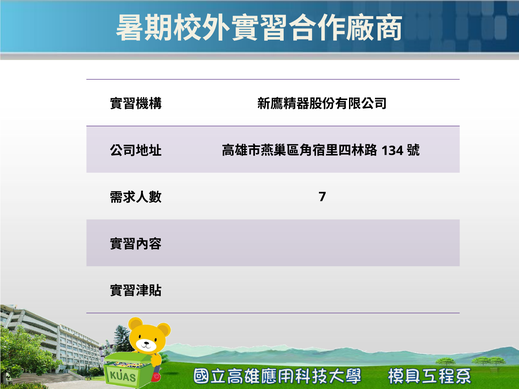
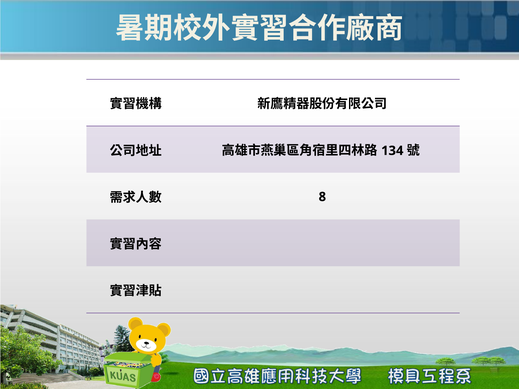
7: 7 -> 8 (322, 197)
